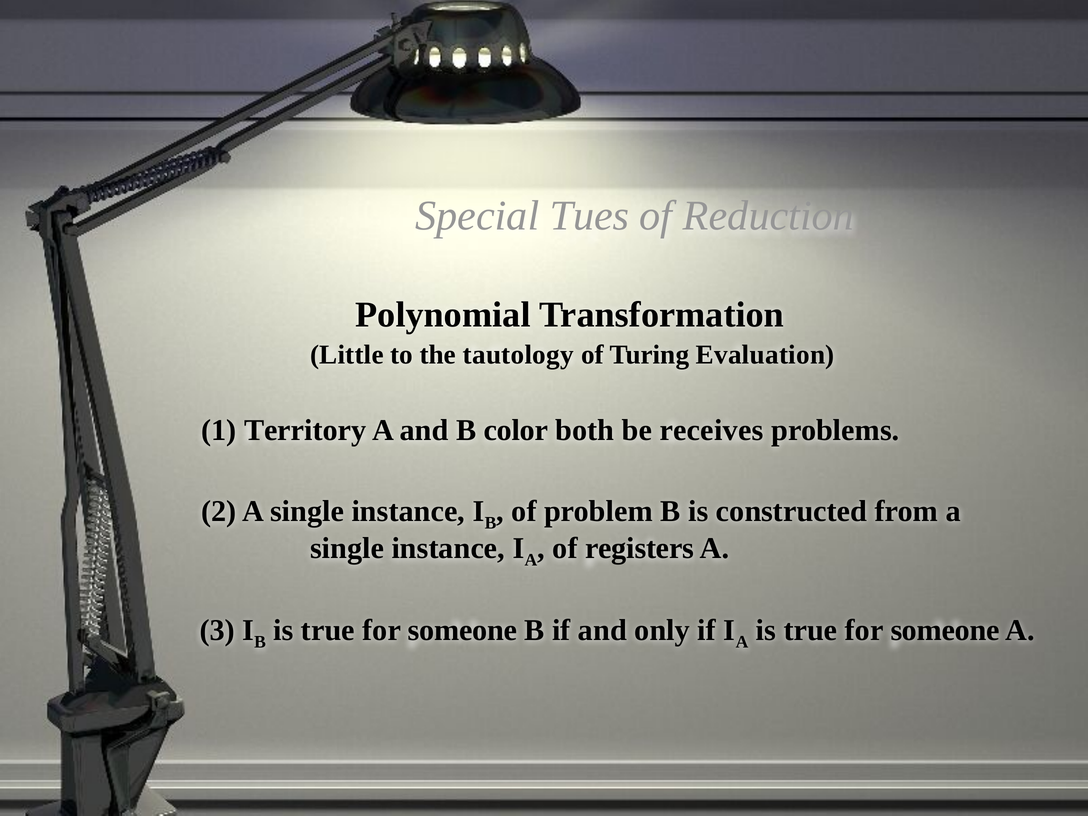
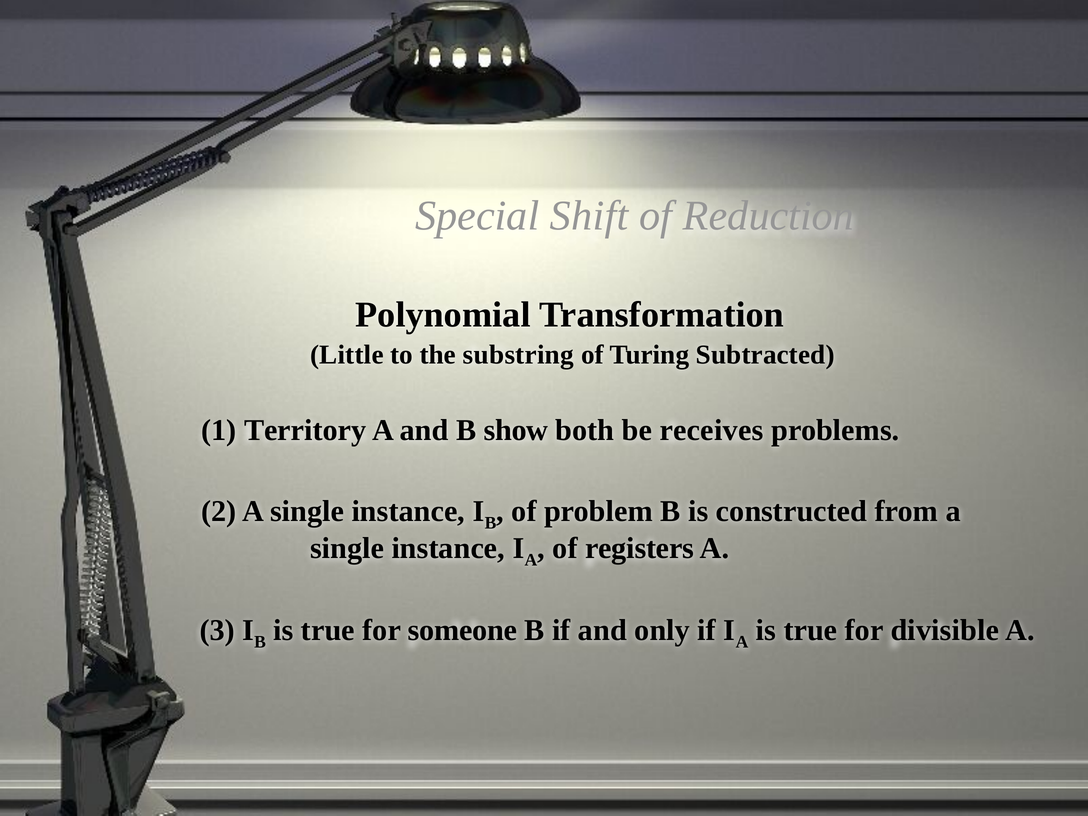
Tues: Tues -> Shift (589, 216)
tautology: tautology -> substring (518, 355)
Evaluation: Evaluation -> Subtracted (765, 355)
color: color -> show (516, 430)
someone: someone -> divisible (945, 630)
